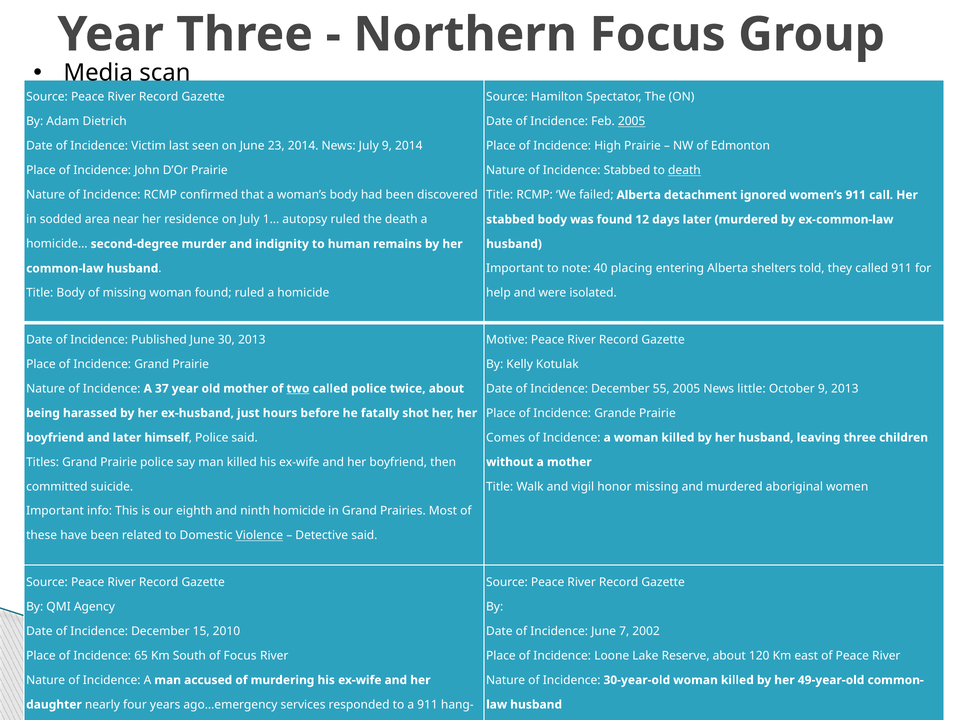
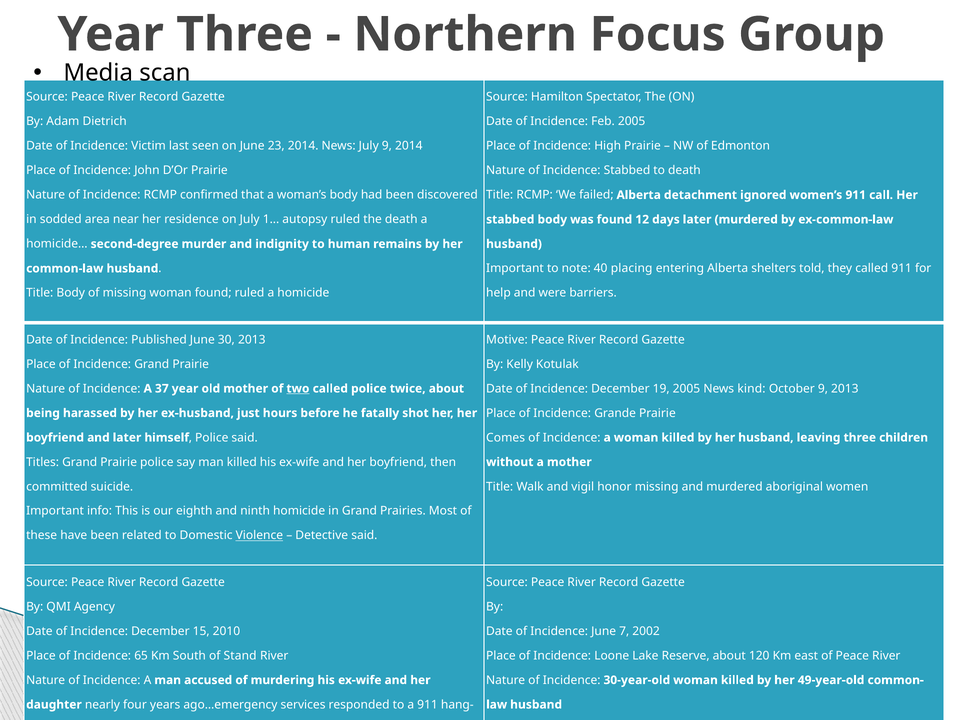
2005 underline: present -> none (632, 122)
death underline: present -> none (684, 170)
isolated: isolated -> barriers (593, 293)
55: 55 -> 19 (661, 389)
little: little -> kind (751, 389)
of Focus: Focus -> Stand (240, 656)
